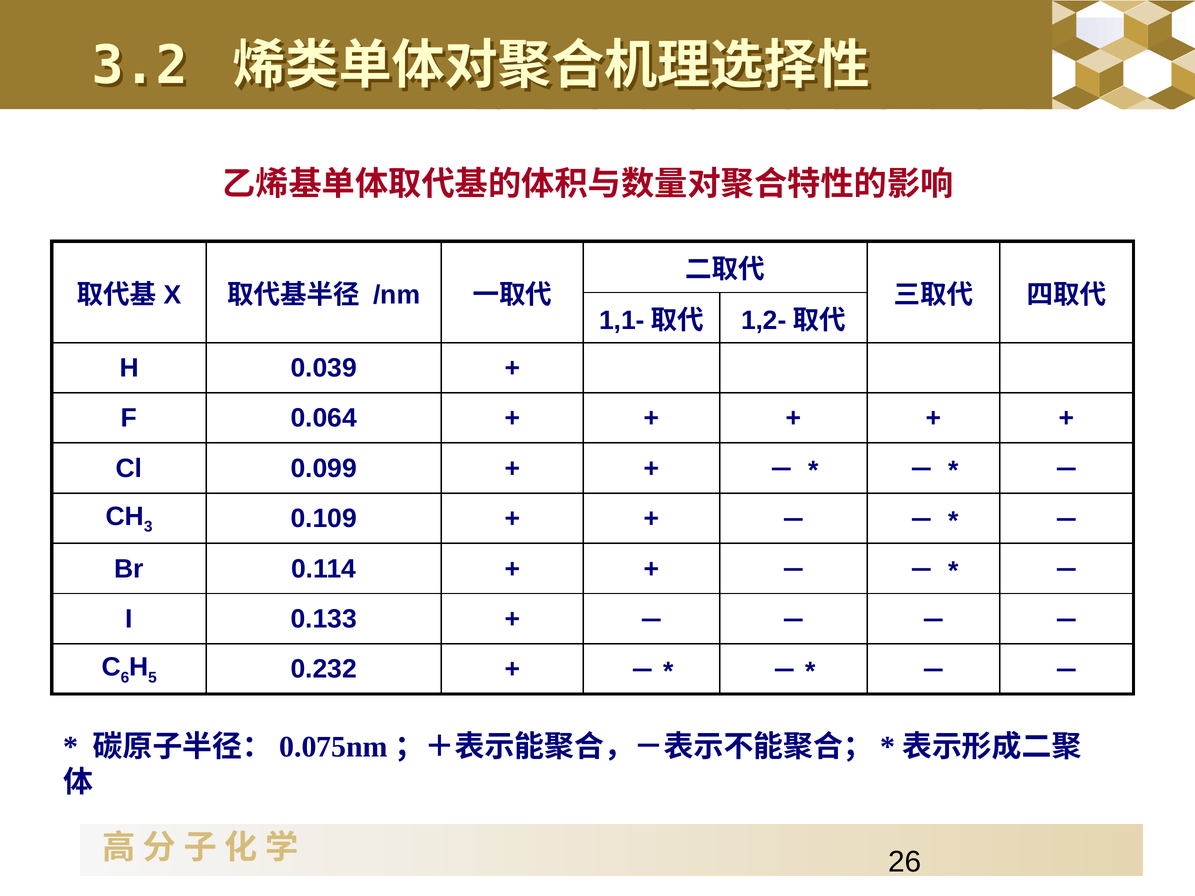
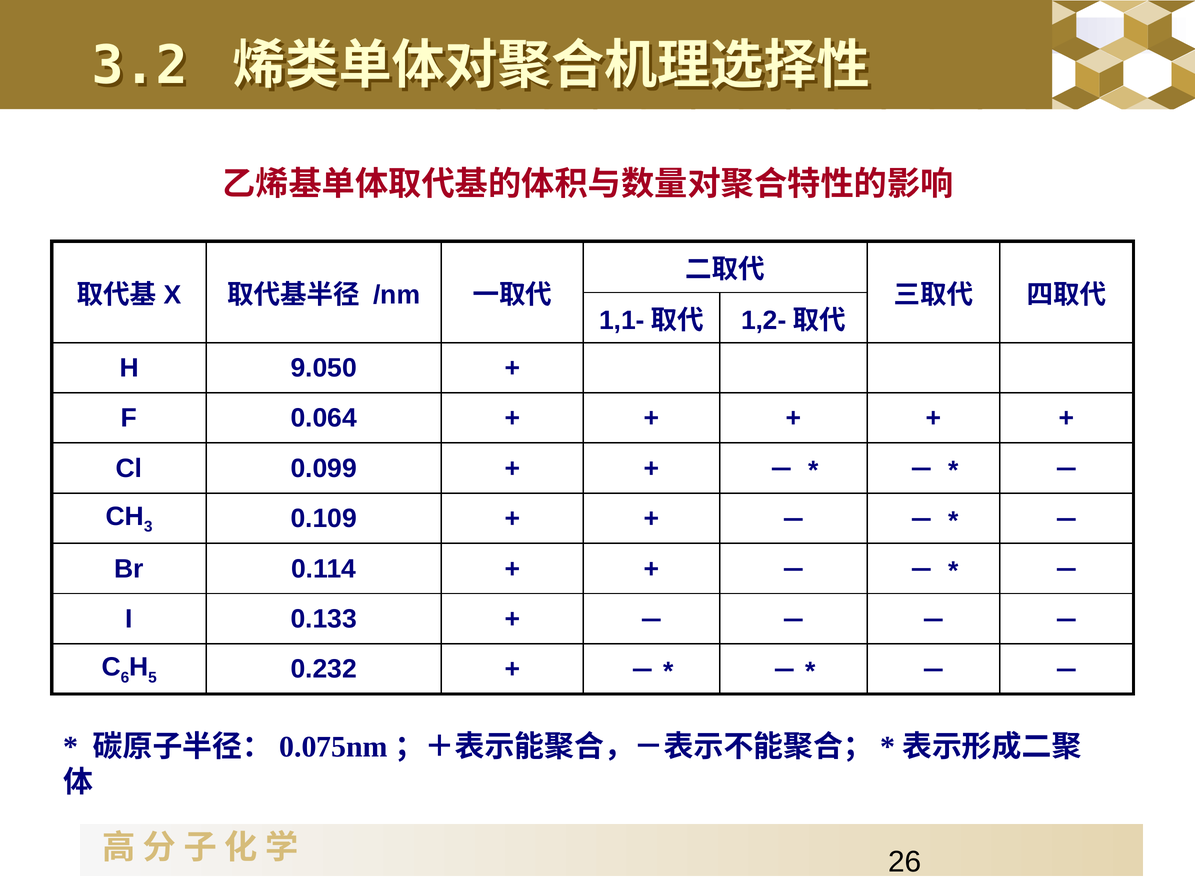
0.039: 0.039 -> 9.050 (324, 368)
